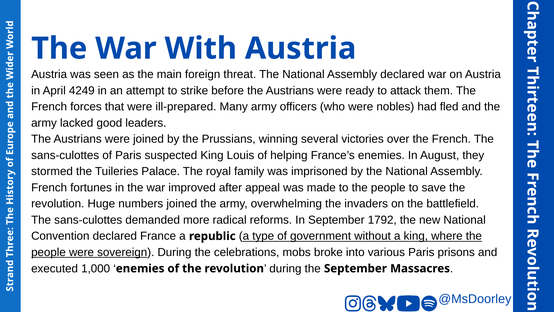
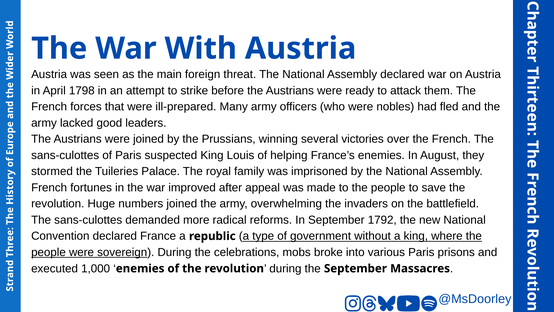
4249: 4249 -> 1798 (82, 90)
